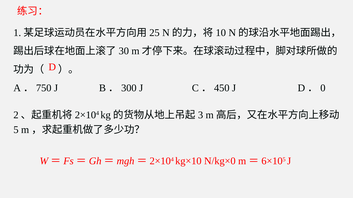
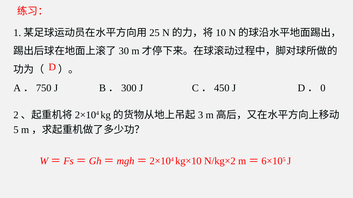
N/kg×0: N/kg×0 -> N/kg×2 (220, 161)
